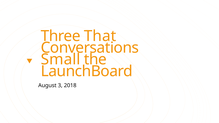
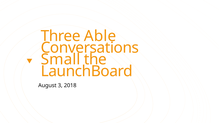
That: That -> Able (100, 36)
